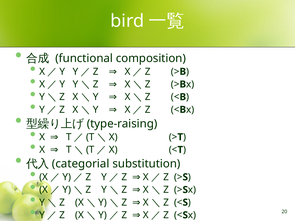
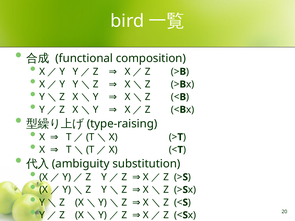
categorial: categorial -> ambiguity (81, 164)
